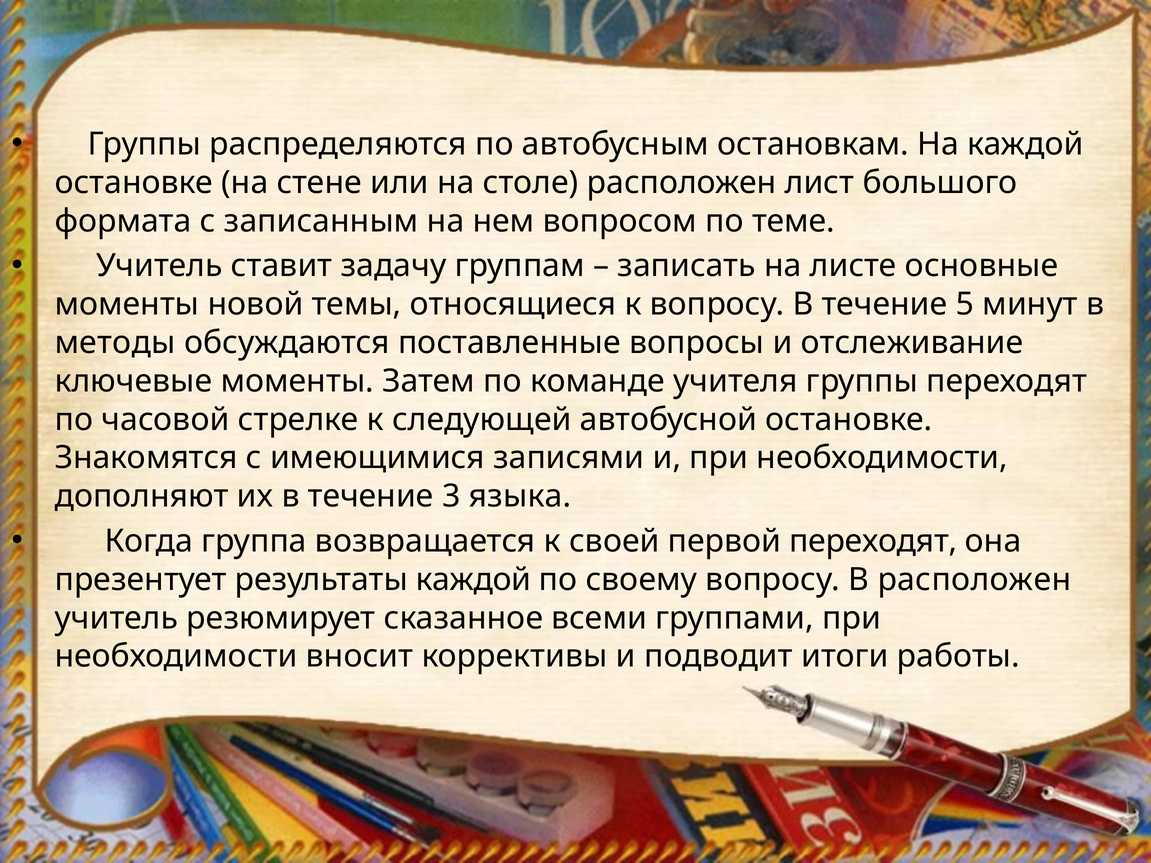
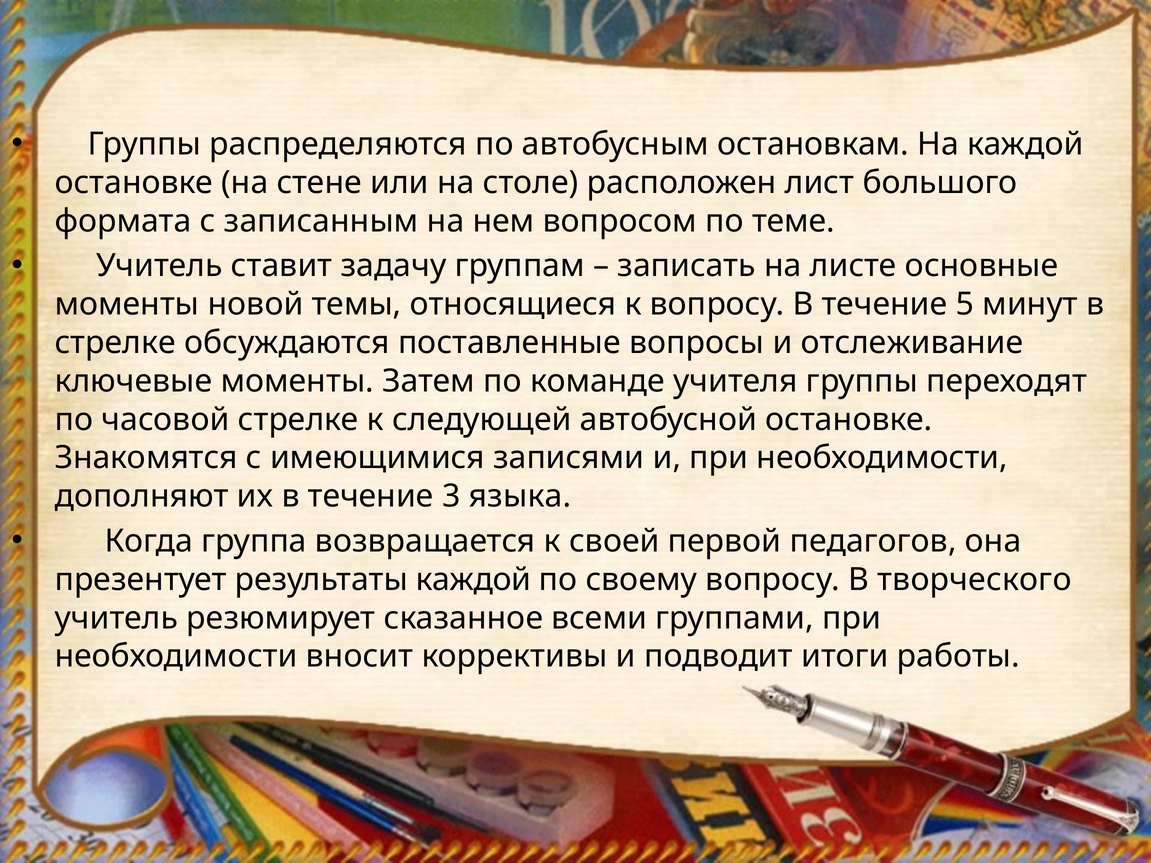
методы: методы -> стрелке (115, 343)
первой переходят: переходят -> педагогов (873, 541)
В расположен: расположен -> творческого (974, 580)
